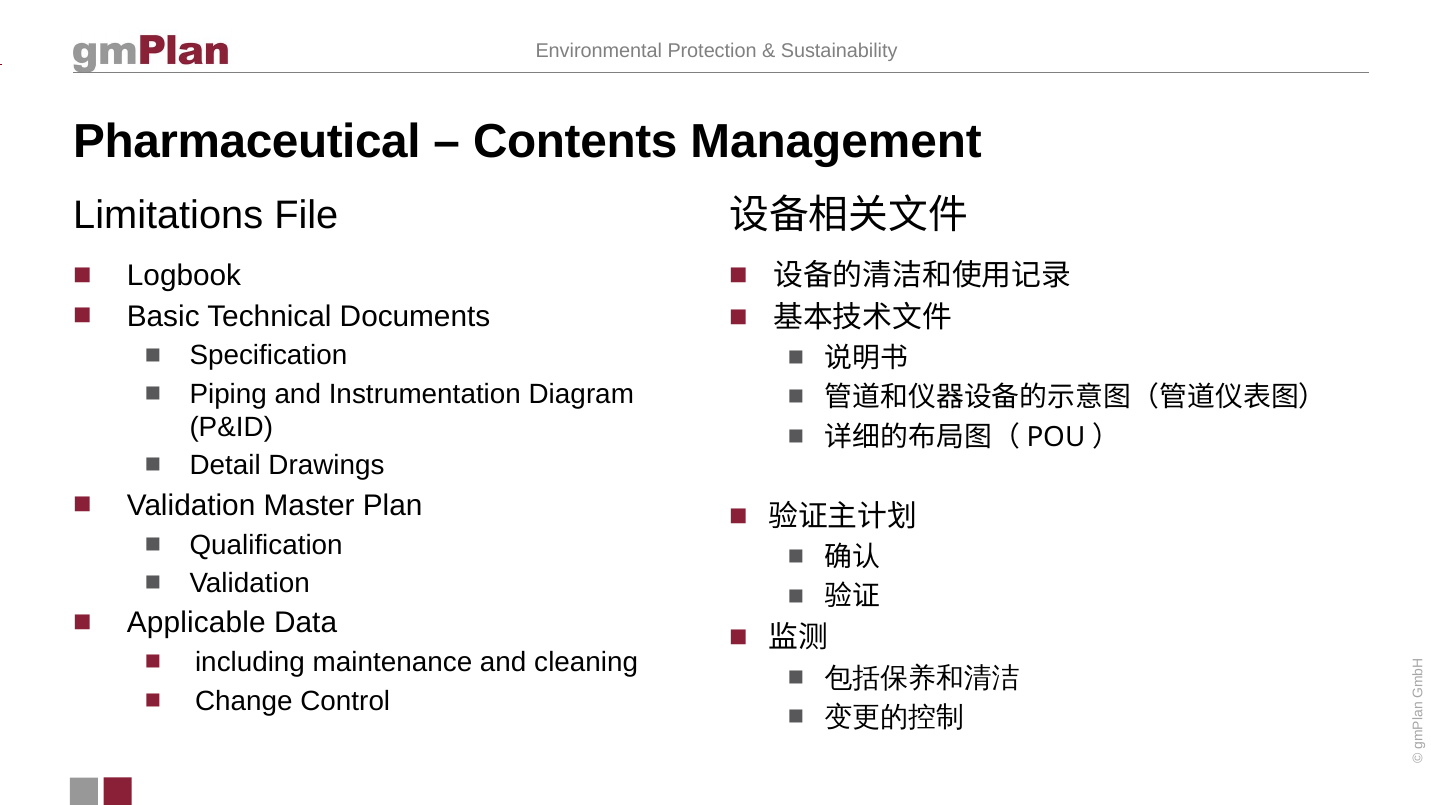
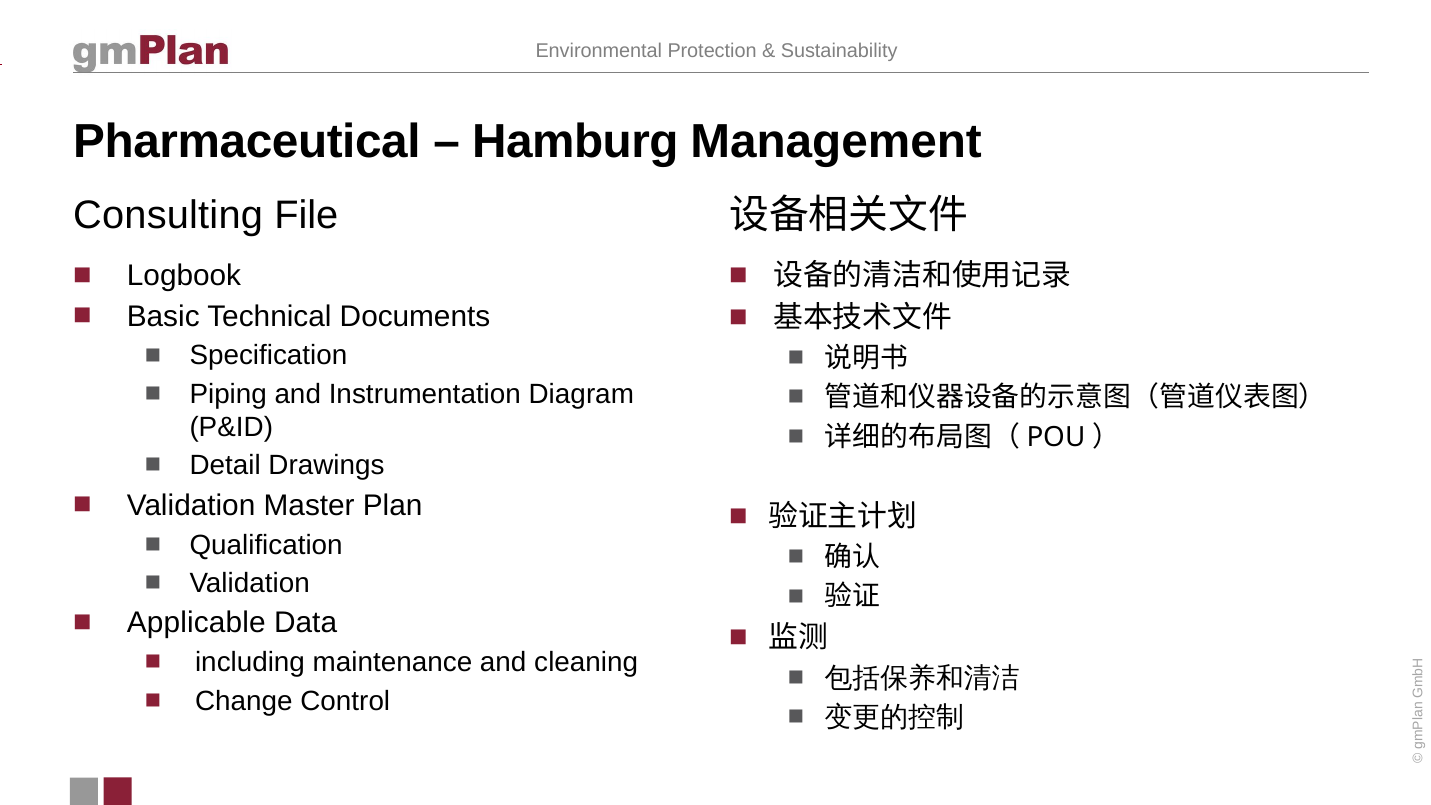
Contents: Contents -> Hamburg (575, 141)
Limitations: Limitations -> Consulting (168, 215)
